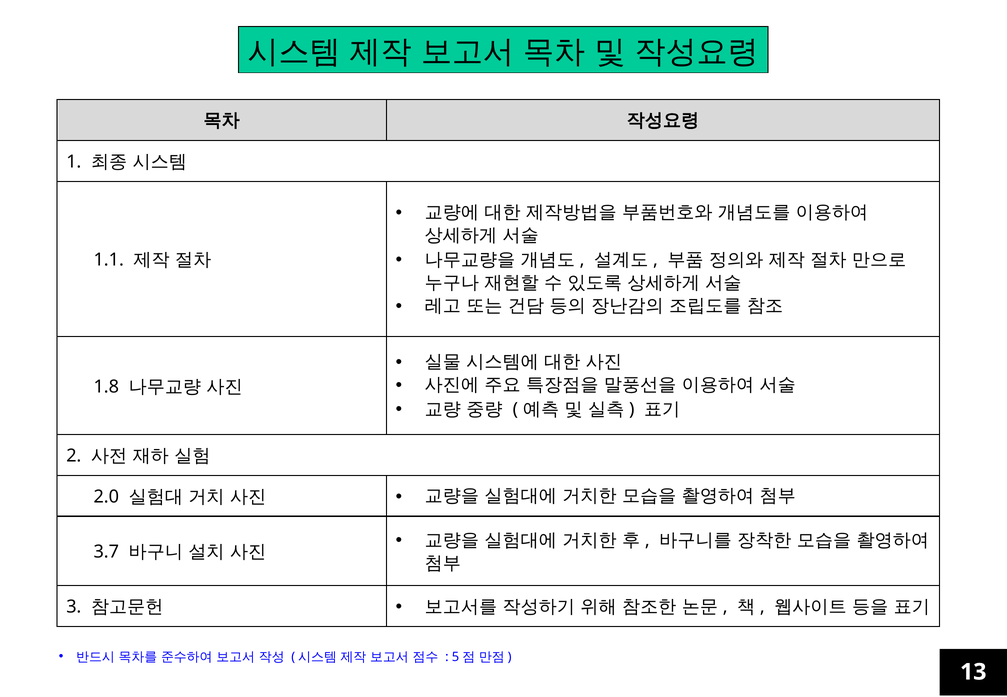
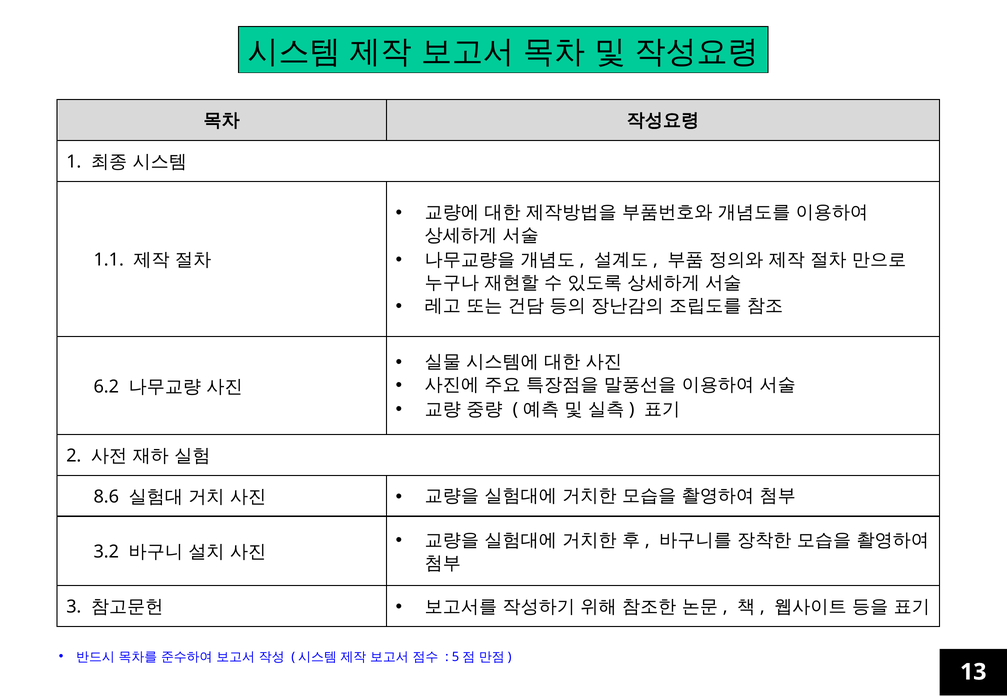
1.8: 1.8 -> 6.2 (106, 387)
2.0: 2.0 -> 8.6 (106, 497)
3.7: 3.7 -> 3.2 (106, 552)
